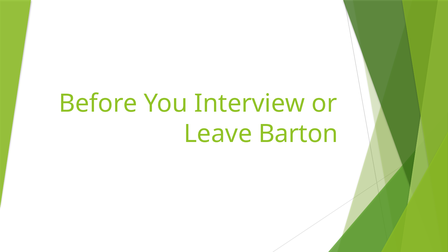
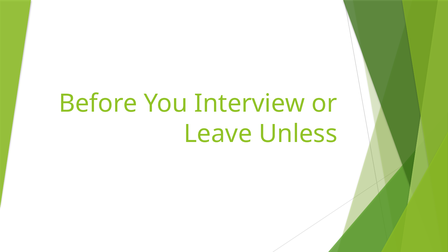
Barton: Barton -> Unless (298, 134)
